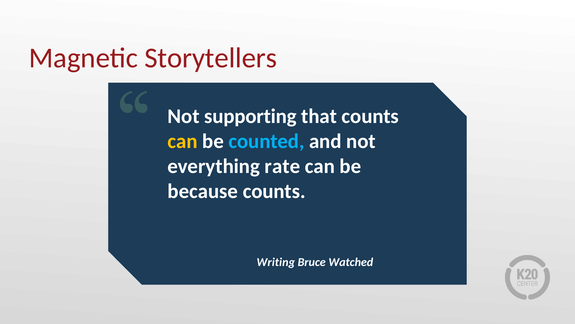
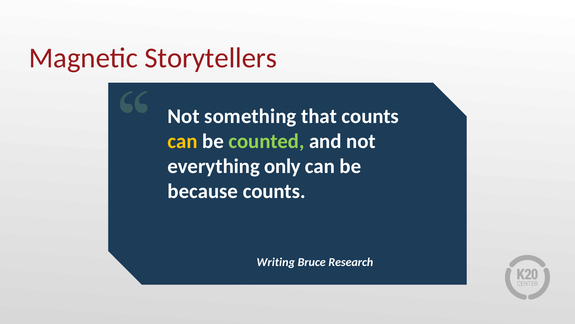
supporting: supporting -> something (250, 116)
counted colour: light blue -> light green (266, 141)
rate: rate -> only (283, 166)
Watched: Watched -> Research (351, 262)
